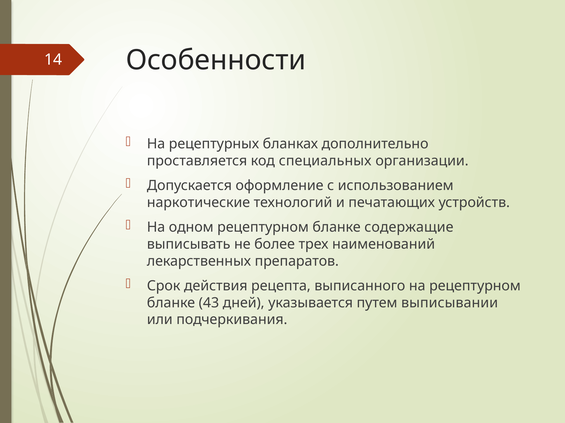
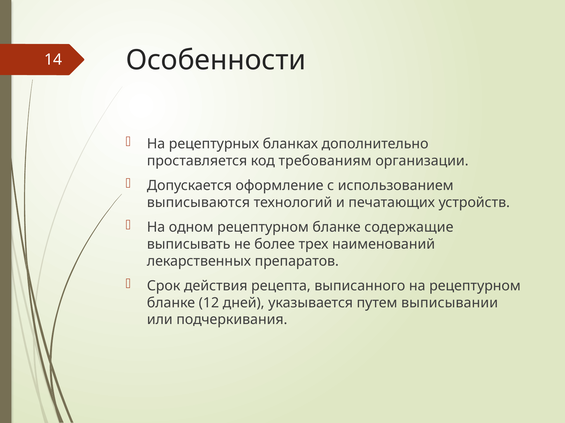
специальных: специальных -> требованиям (325, 161)
наркотические: наркотические -> выписываются (198, 203)
43: 43 -> 12 (209, 303)
